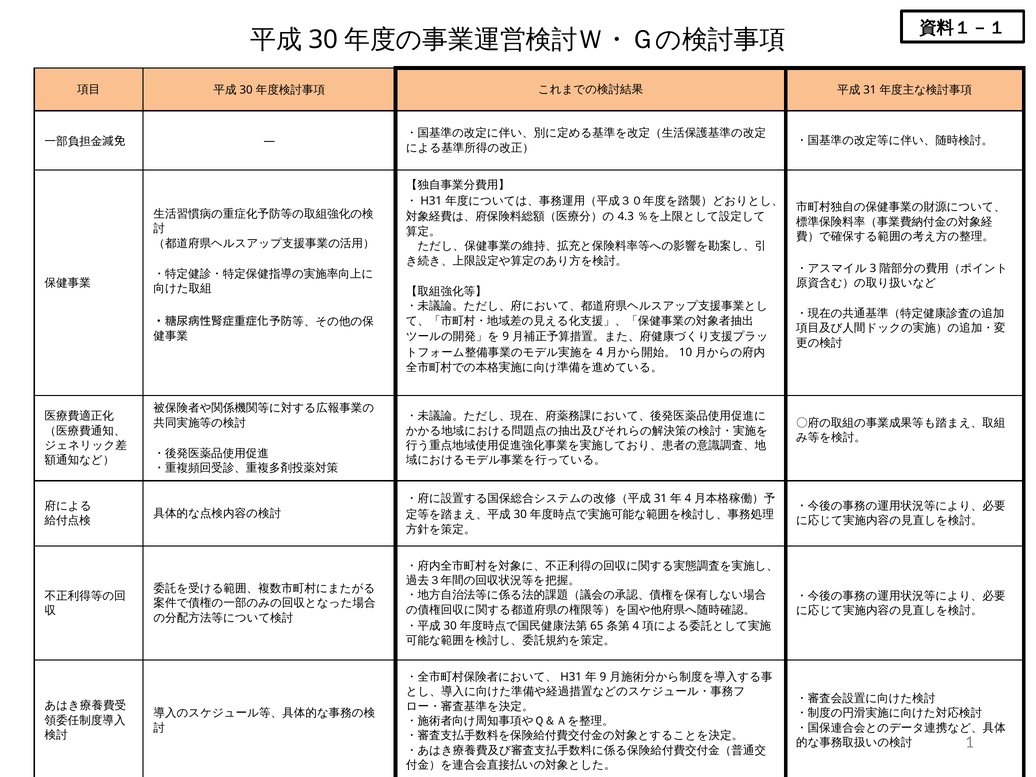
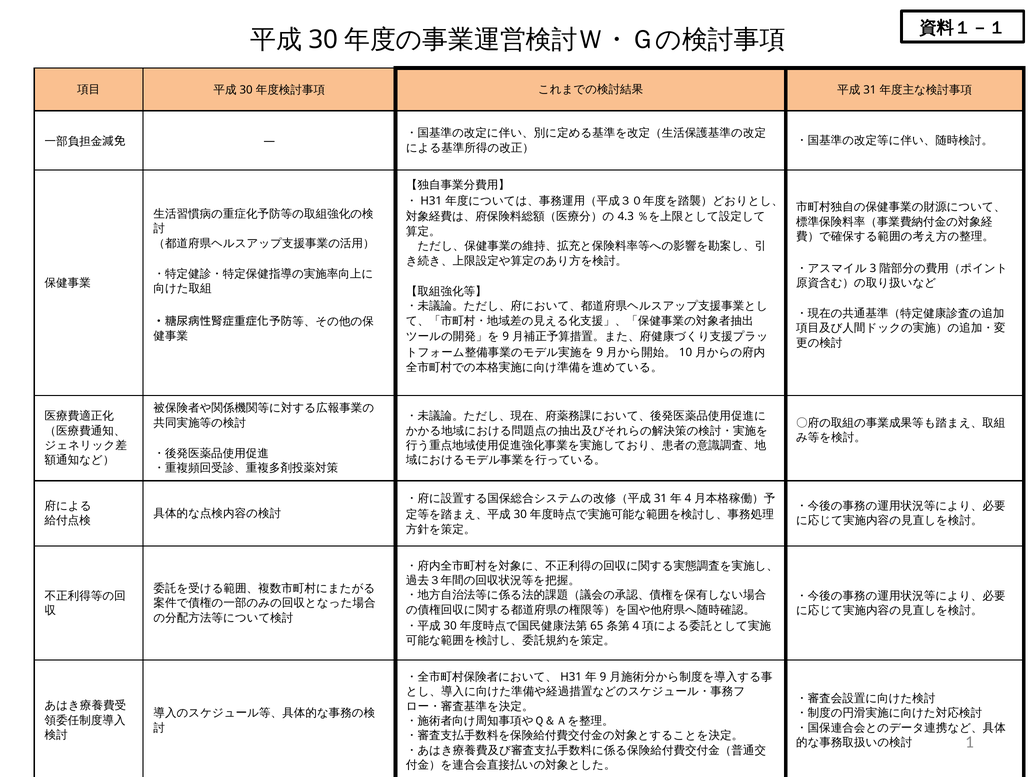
4: 4 -> 9 (600, 353)
